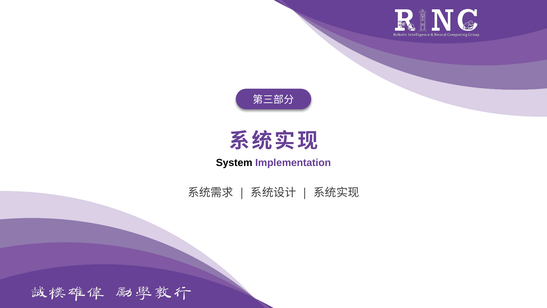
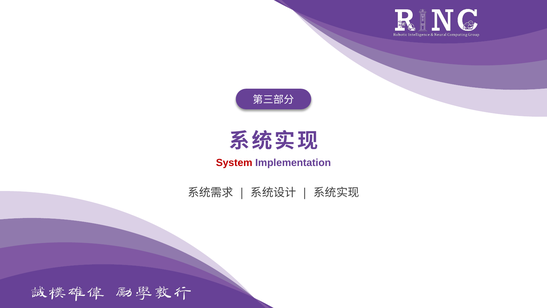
System colour: black -> red (234, 163)
